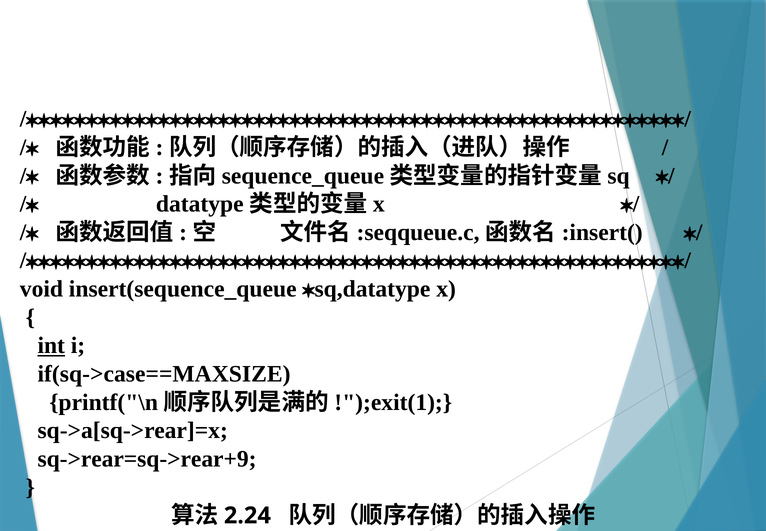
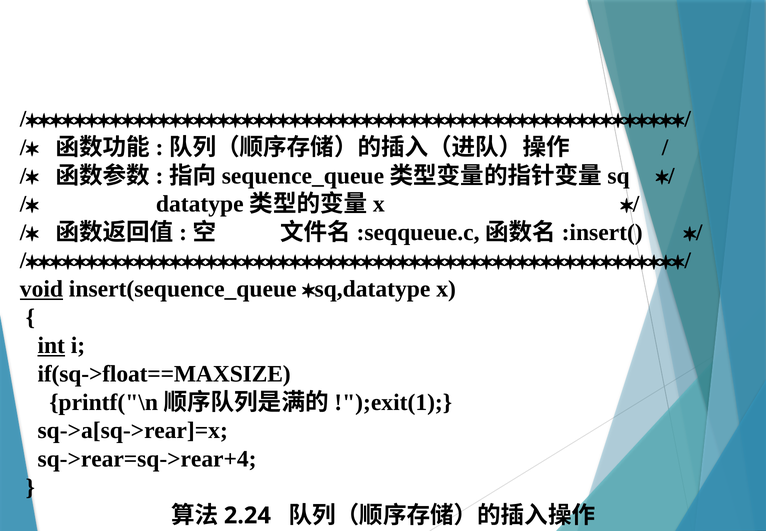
void underline: none -> present (41, 289)
if(sq->case==MAXSIZE: if(sq->case==MAXSIZE -> if(sq->float==MAXSIZE (164, 373)
sq->rear=sq->rear+9: sq->rear=sq->rear+9 -> sq->rear=sq->rear+4 (147, 458)
